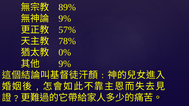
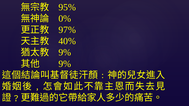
89%: 89% -> 95% (67, 7)
9%: 9% -> 0% (65, 19)
57%: 57% -> 97% (67, 30)
78%: 78% -> 40% (67, 41)
0%: 0% -> 9% (65, 53)
